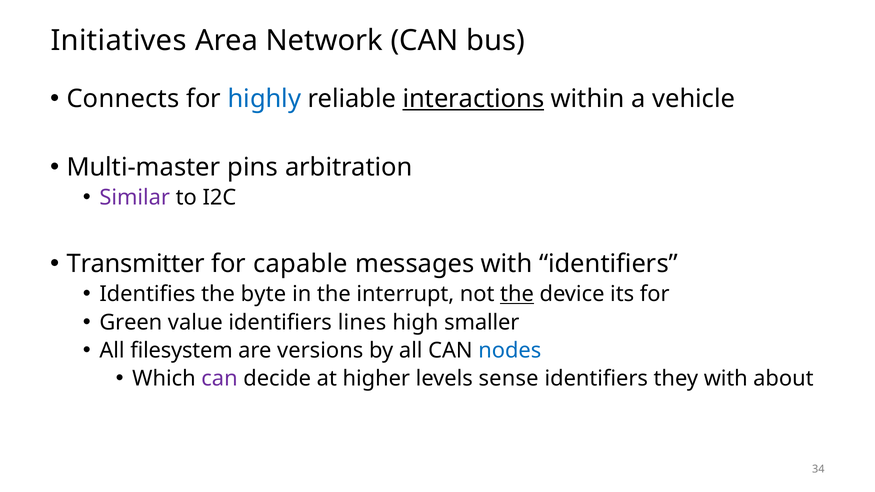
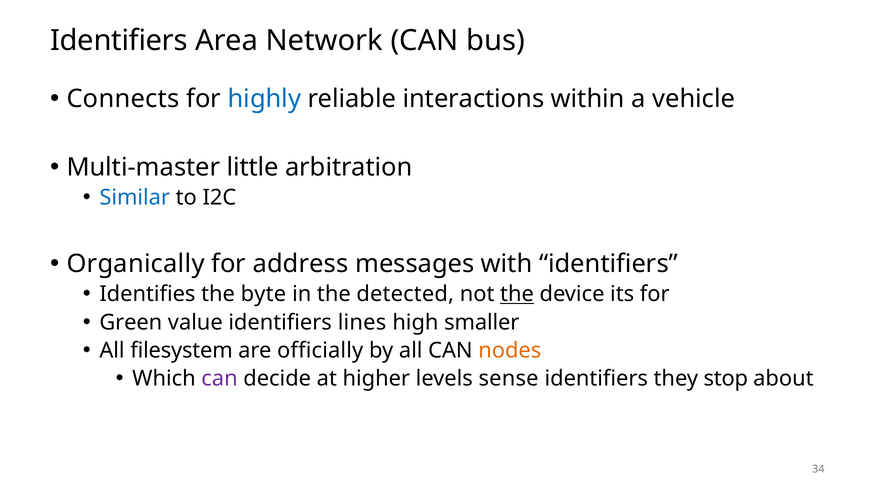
Initiatives: Initiatives -> Identifiers (119, 41)
interactions underline: present -> none (473, 99)
pins: pins -> little (253, 167)
Similar colour: purple -> blue (135, 198)
Transmitter: Transmitter -> Organically (136, 264)
capable: capable -> address (301, 264)
interrupt: interrupt -> detected (405, 294)
versions: versions -> officially (320, 351)
nodes colour: blue -> orange (510, 351)
they with: with -> stop (726, 379)
